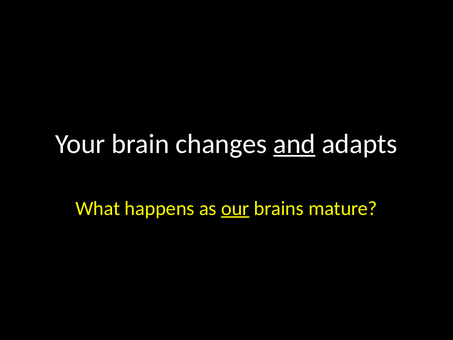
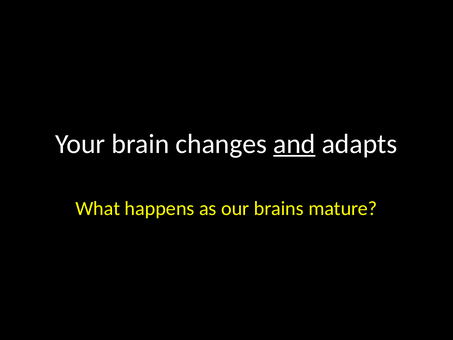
our underline: present -> none (235, 208)
